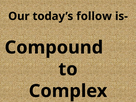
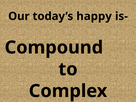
follow: follow -> happy (94, 16)
